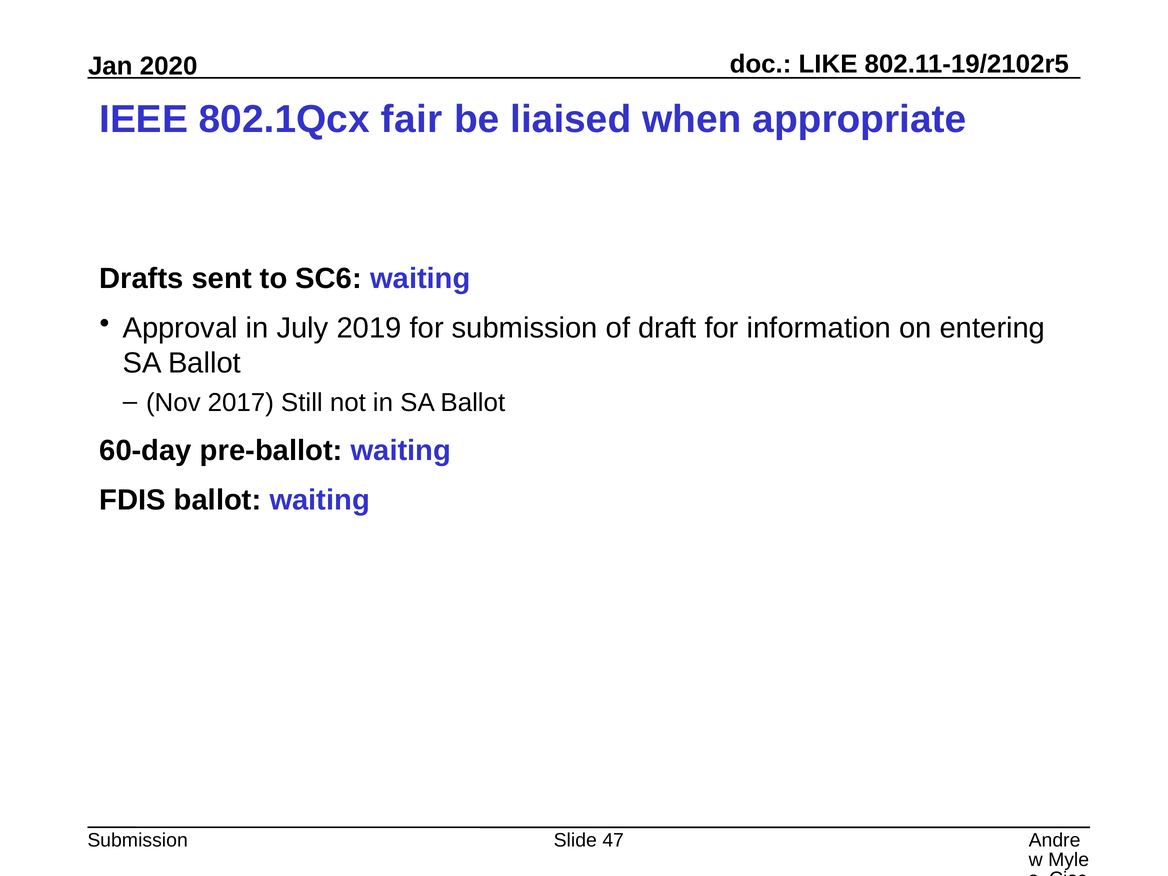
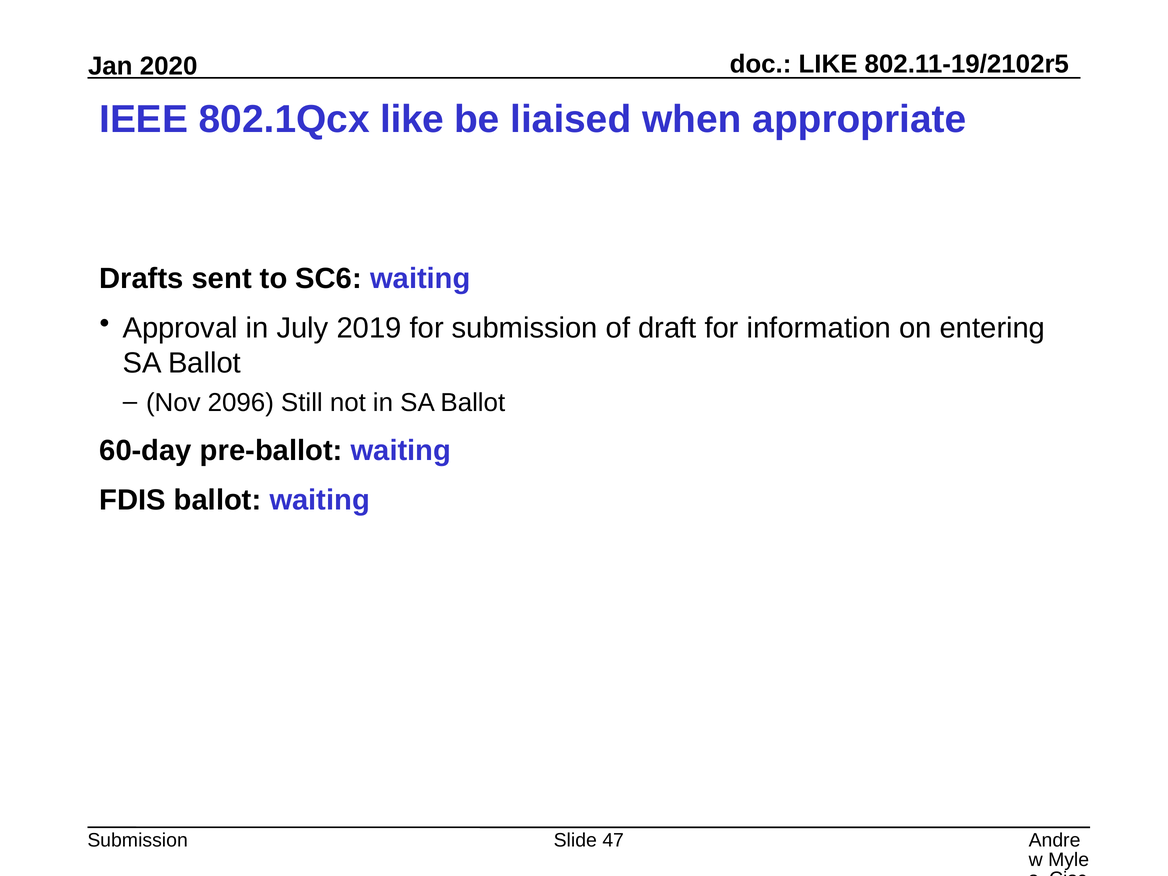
802.1Qcx fair: fair -> like (412, 120)
2017: 2017 -> 2096 (241, 403)
